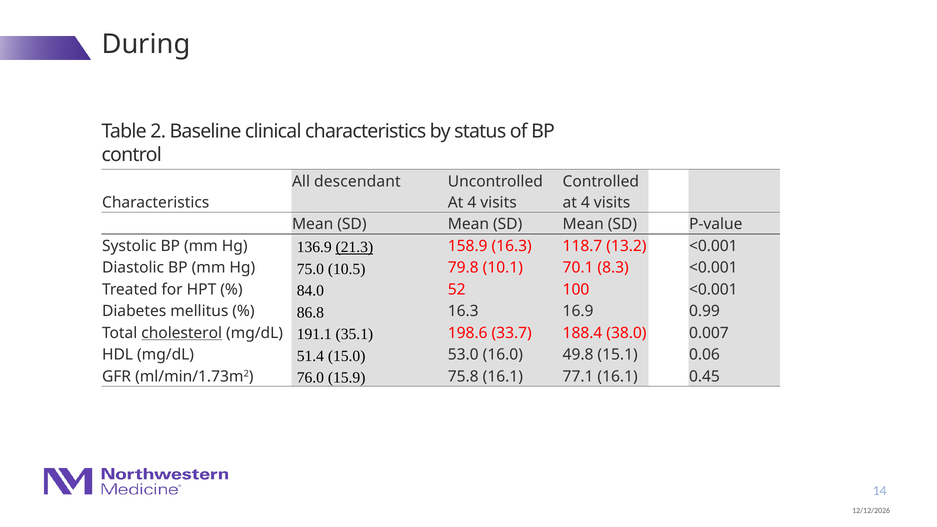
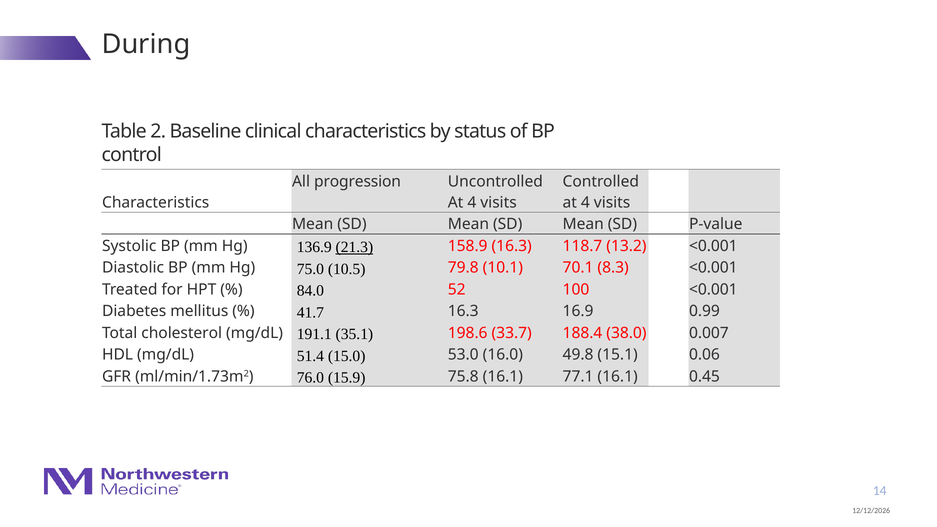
descendant: descendant -> progression (358, 181)
86.8: 86.8 -> 41.7 (310, 312)
cholesterol underline: present -> none (182, 333)
